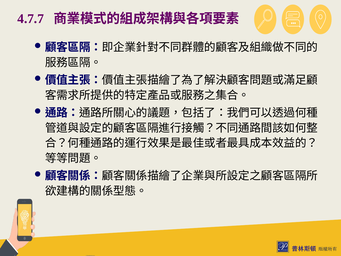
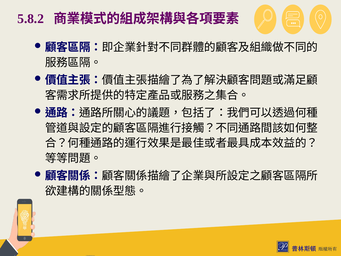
4.7.7: 4.7.7 -> 5.8.2 (31, 19)
